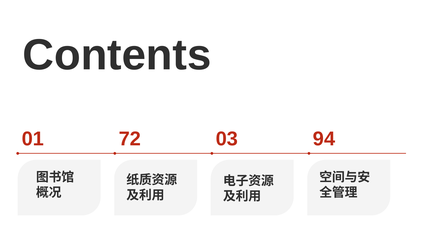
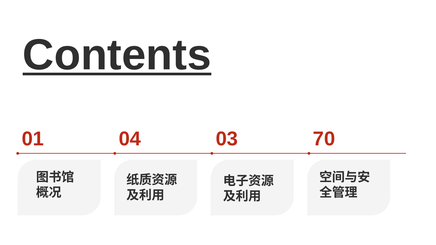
Contents underline: none -> present (117, 55)
72: 72 -> 04 (130, 139)
94: 94 -> 70 (324, 139)
